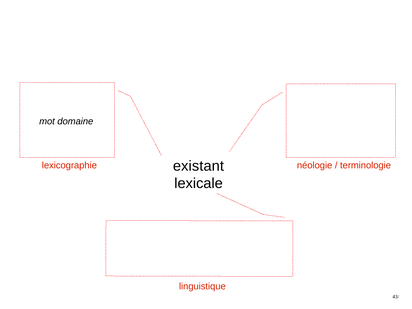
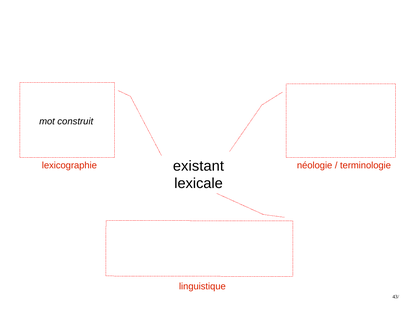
domaine: domaine -> construit (75, 121)
